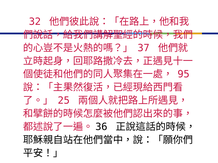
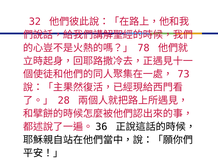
37: 37 -> 78 (144, 48)
95: 95 -> 73 (184, 74)
25: 25 -> 28 (64, 101)
